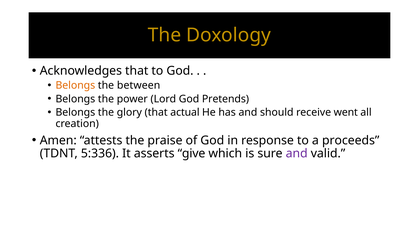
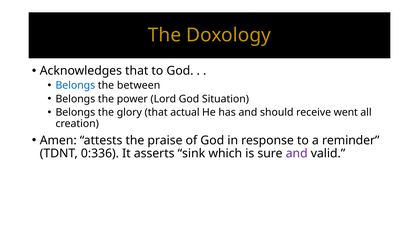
Belongs colour: orange -> blue (75, 85)
Pretends: Pretends -> Situation (225, 99)
proceeds: proceeds -> reminder (351, 140)
5:336: 5:336 -> 0:336 (100, 153)
give: give -> sink (191, 153)
